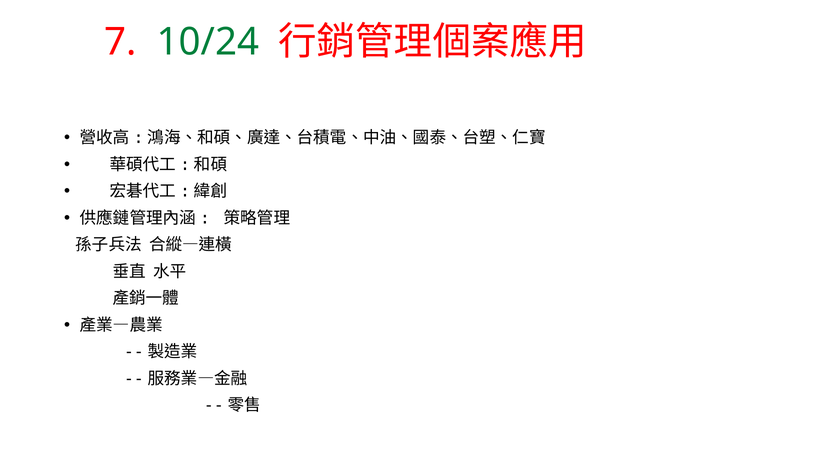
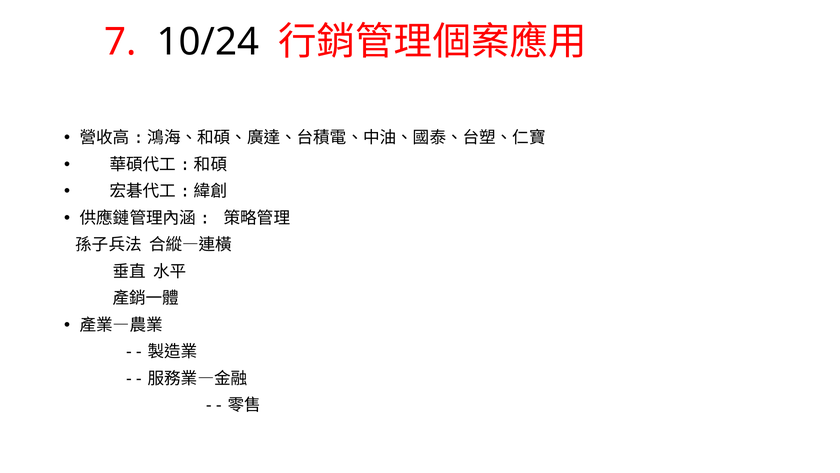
10/24 colour: green -> black (208, 42)
